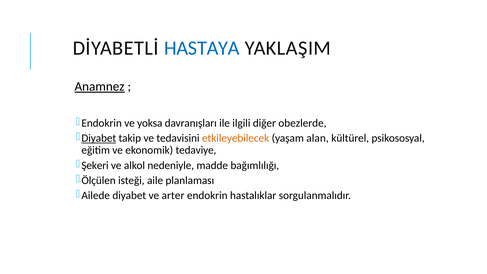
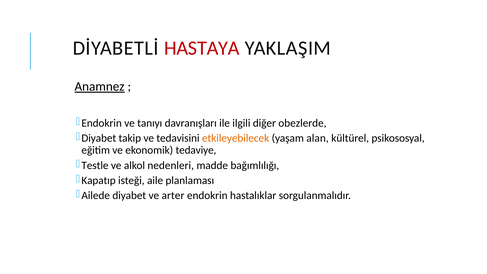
HASTAYA colour: blue -> red (202, 48)
yoksa: yoksa -> tanıyı (150, 123)
Diyabet underline: present -> none (99, 138)
Şekeri: Şekeri -> Testle (95, 165)
nedeniyle: nedeniyle -> nedenleri (171, 165)
Ölçülen: Ölçülen -> Kapatıp (99, 180)
